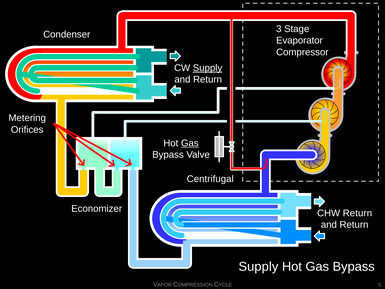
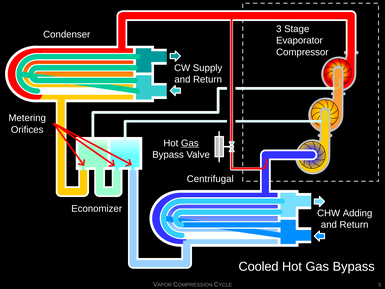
Supply underline: present -> none (208, 68)
CHW Return: Return -> Adding (358, 213)
Supply: Supply -> Cooled (259, 266)
